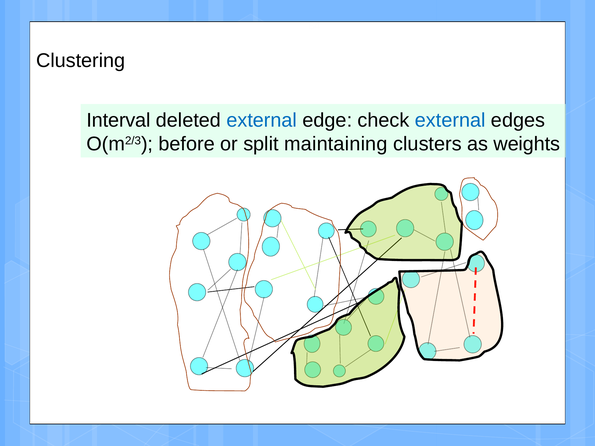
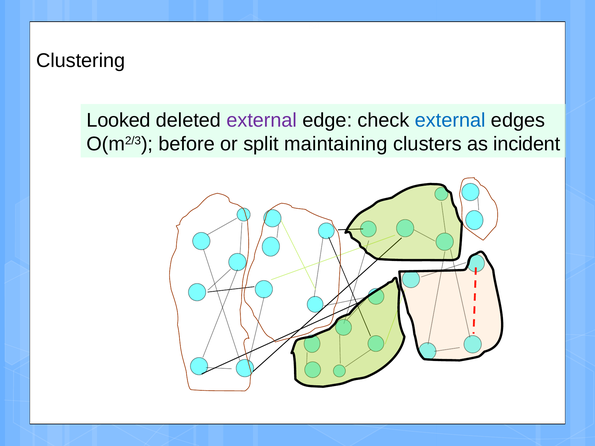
Interval: Interval -> Looked (119, 120)
external colour: blue -> purple (262, 120)
weights: weights -> incident (527, 144)
